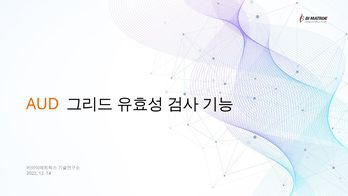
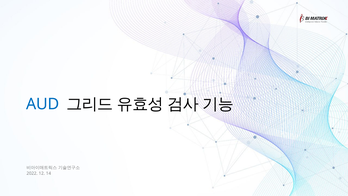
AUD colour: orange -> blue (43, 104)
